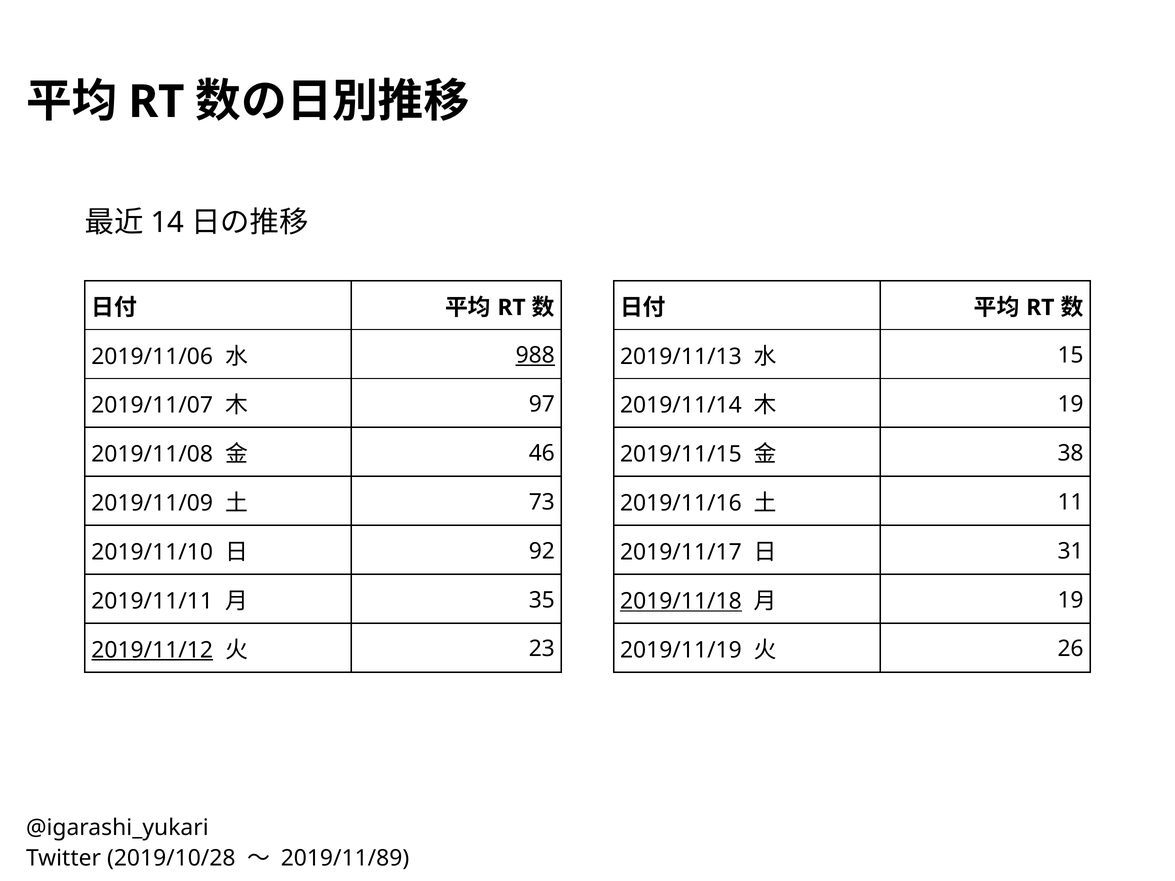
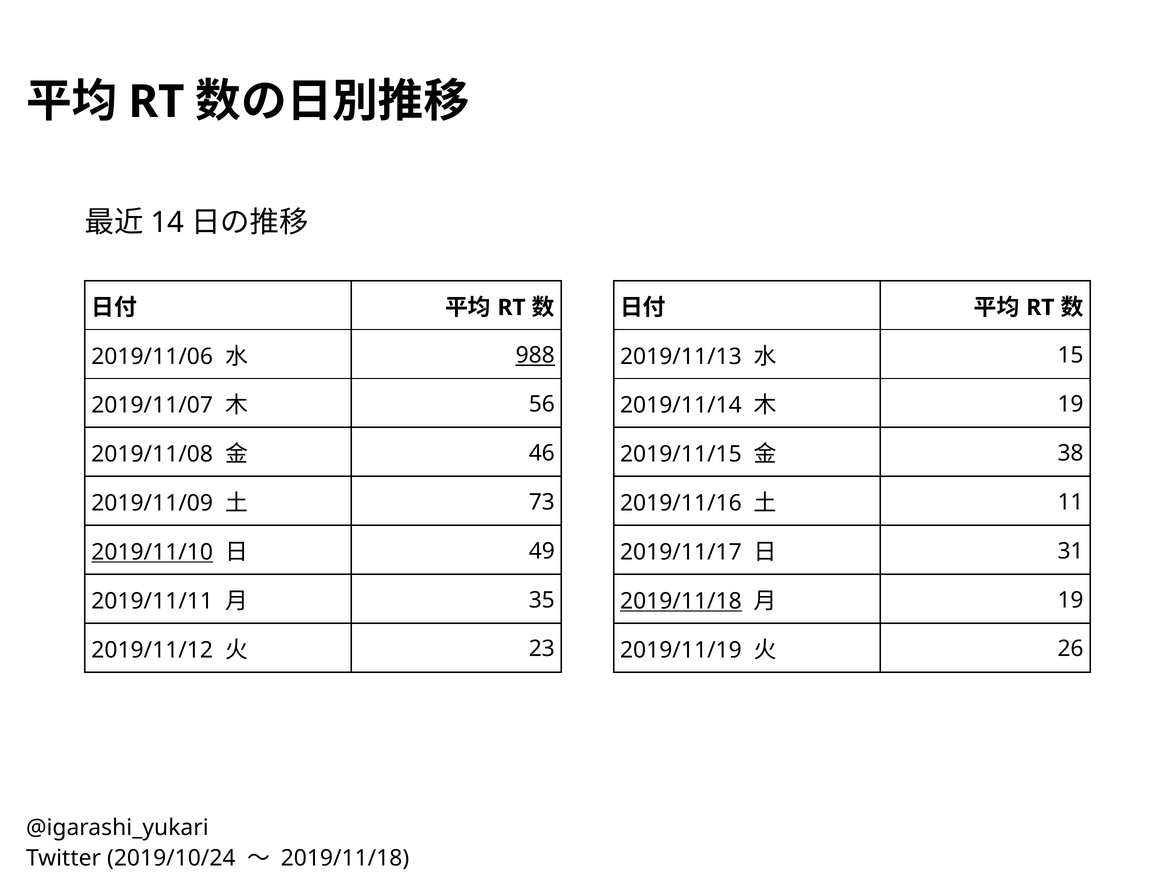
97: 97 -> 56 (542, 404)
2019/11/10 underline: none -> present (152, 552)
92: 92 -> 49 (542, 551)
2019/11/12 underline: present -> none (152, 650)
2019/10/28: 2019/10/28 -> 2019/10/24 (171, 858)
2019/11/89: 2019/11/89 -> 2019/11/18 (345, 858)
